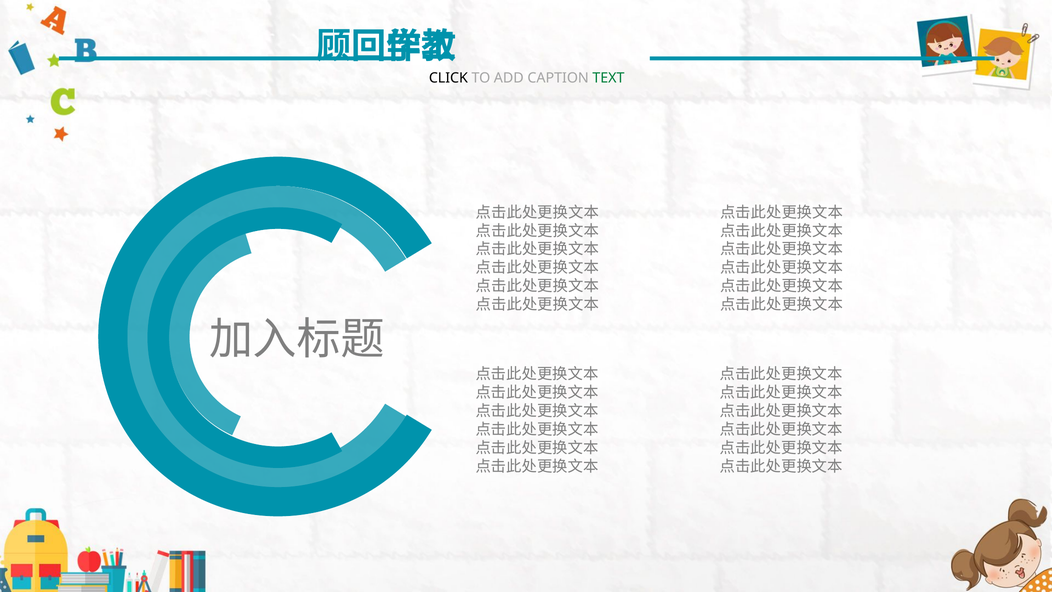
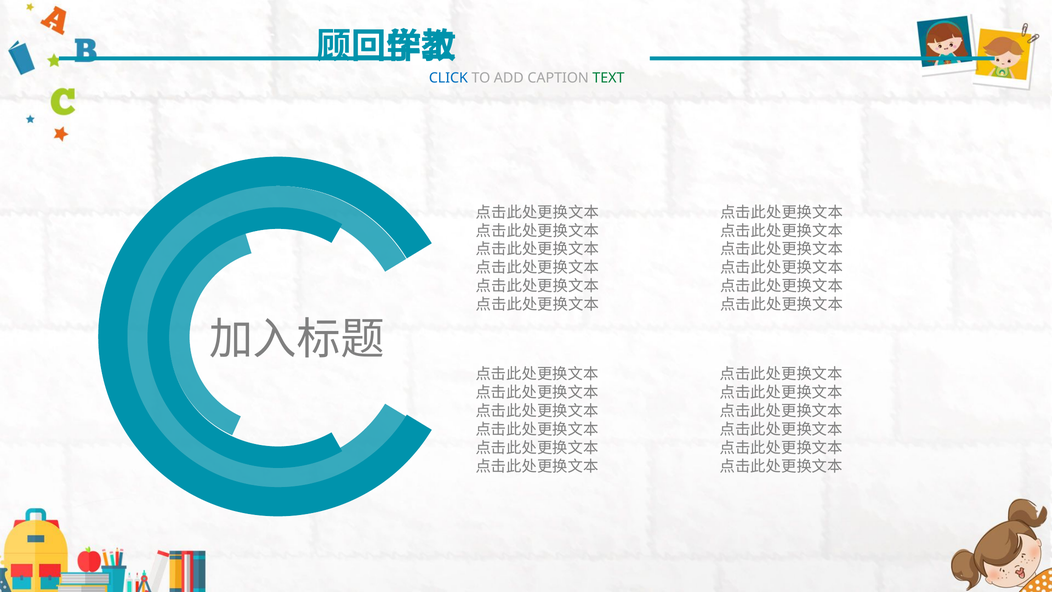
CLICK colour: black -> blue (448, 78)
